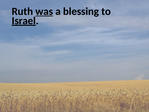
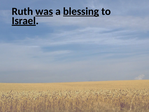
blessing underline: none -> present (81, 11)
